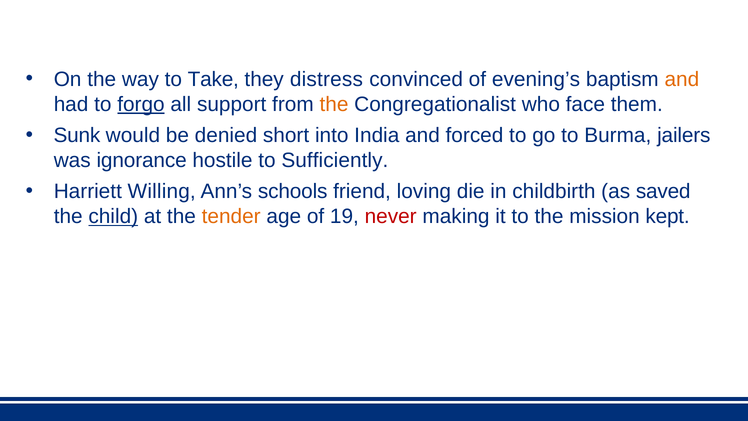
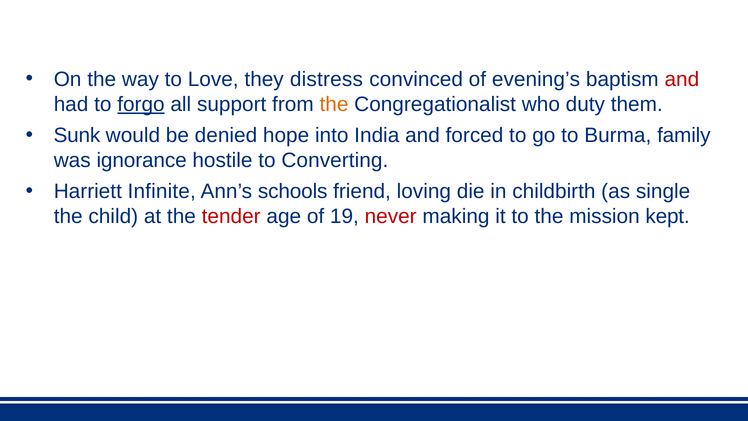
Take: Take -> Love (213, 79)
and colour: orange -> red (682, 79)
face: face -> duty (585, 104)
short: short -> hope (286, 135)
jailers: jailers -> family (684, 135)
Sufficiently: Sufficiently -> Converting (335, 160)
Willing: Willing -> Infinite (162, 191)
saved: saved -> single (663, 191)
child underline: present -> none (113, 216)
tender colour: orange -> red (231, 216)
